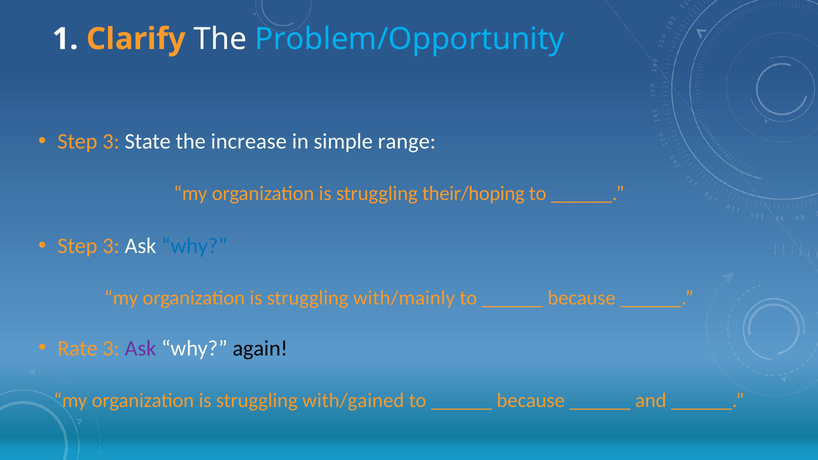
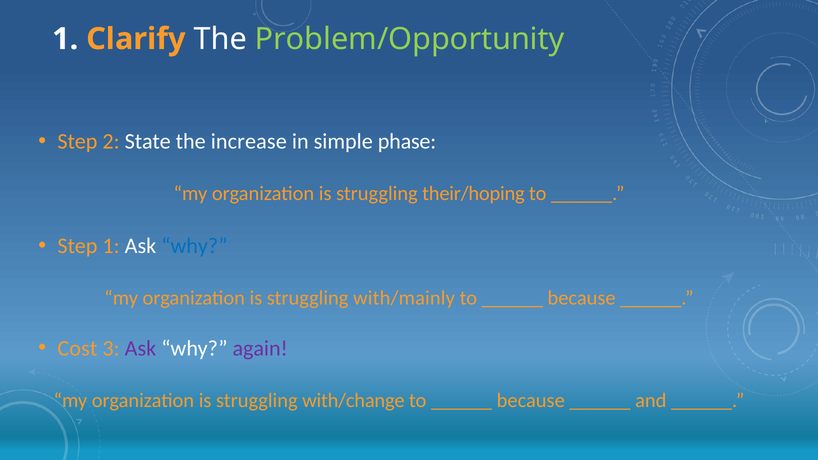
Problem/Opportunity colour: light blue -> light green (410, 39)
3: 3 -> 2 (111, 142)
range: range -> phase (407, 142)
3: 3 -> 1 (111, 246)
Rate: Rate -> Cost (77, 348)
again colour: black -> purple (260, 348)
with/gained: with/gained -> with/change (353, 401)
